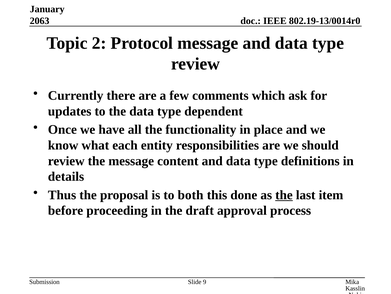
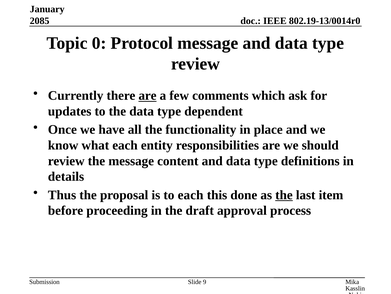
2063: 2063 -> 2085 (40, 21)
2: 2 -> 0 (99, 43)
are underline: none -> present (148, 95)
to both: both -> each (191, 194)
